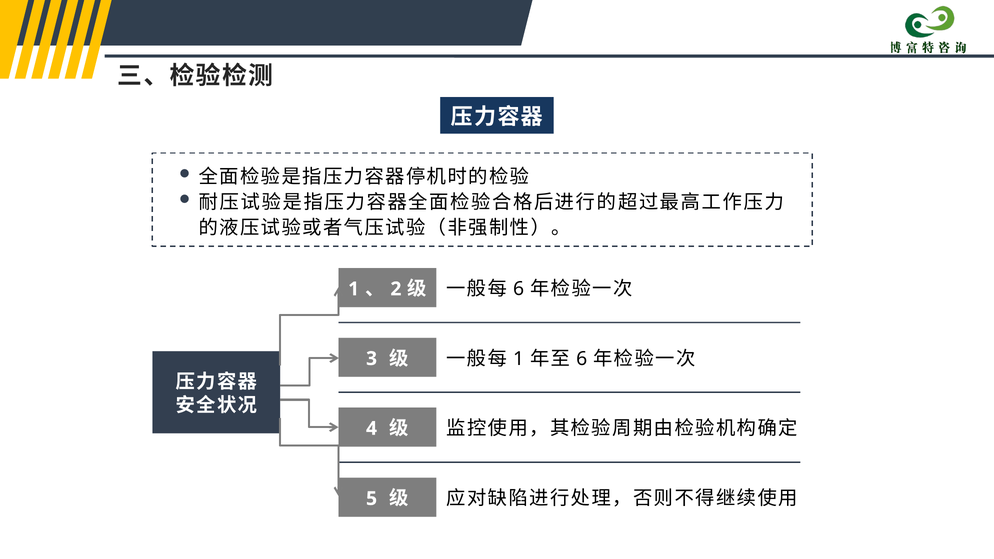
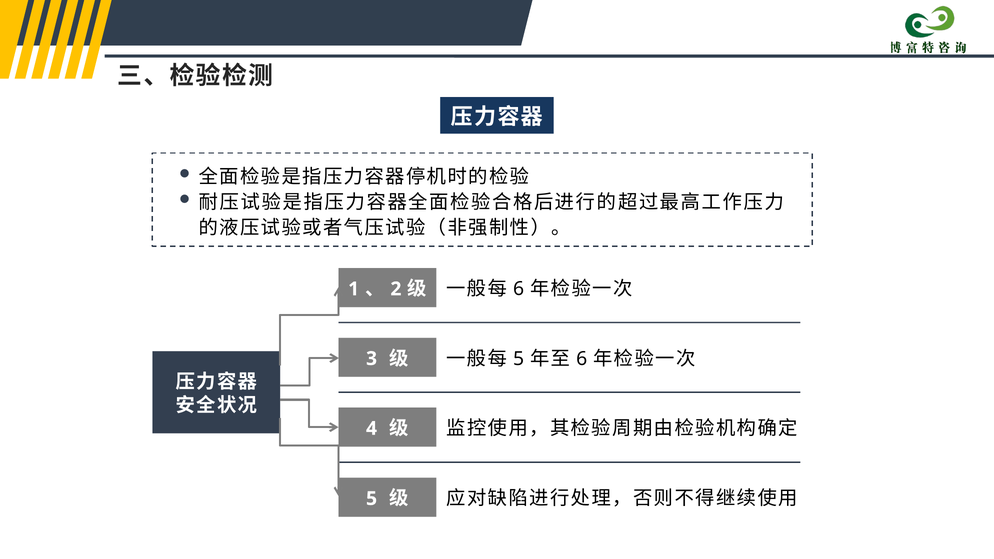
1: 1 -> 5 (519, 359)
